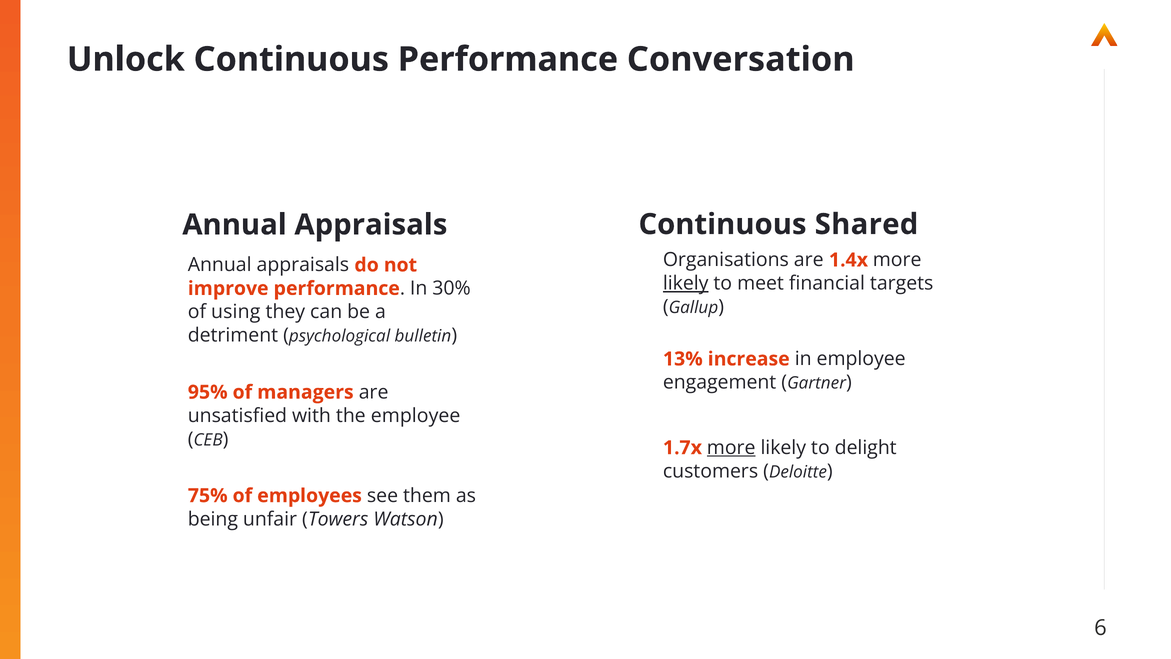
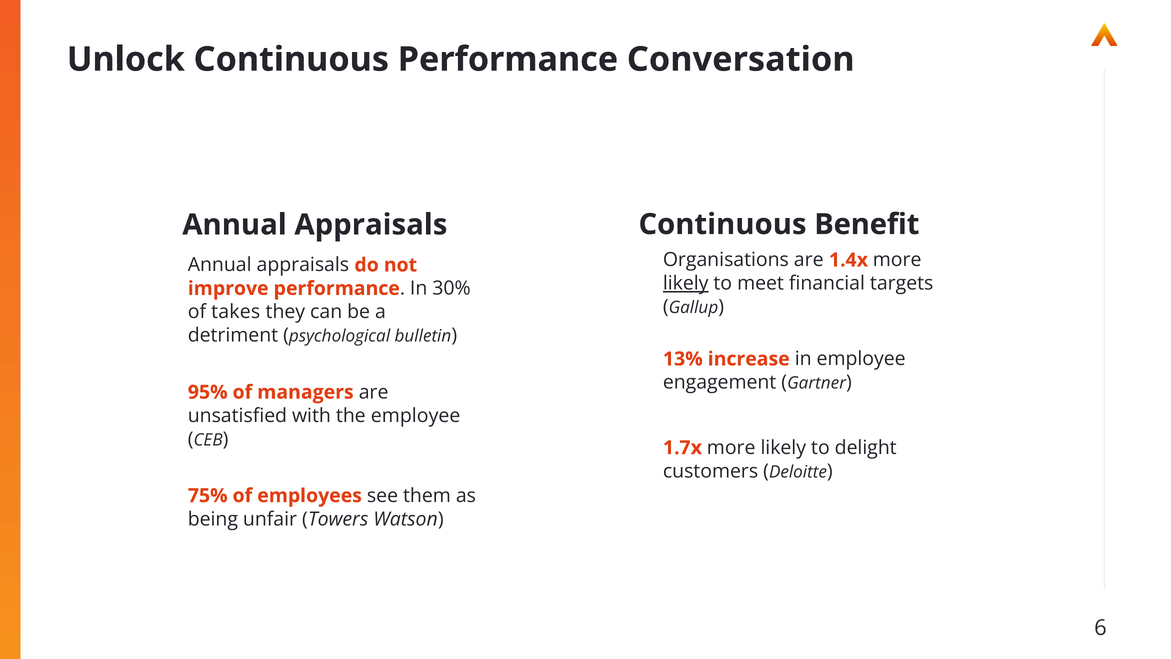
Shared: Shared -> Benefit (867, 224)
using: using -> takes (236, 312)
more underline: present -> none (731, 448)
